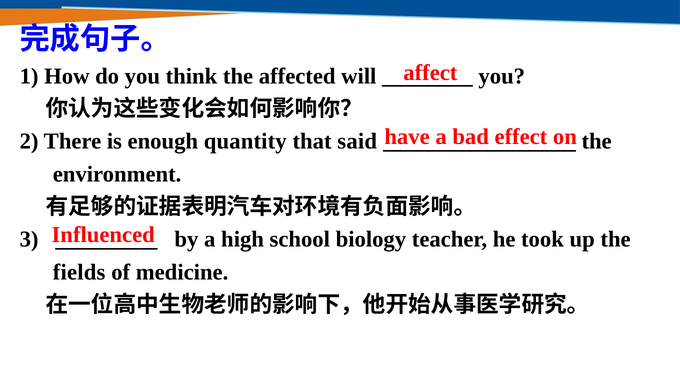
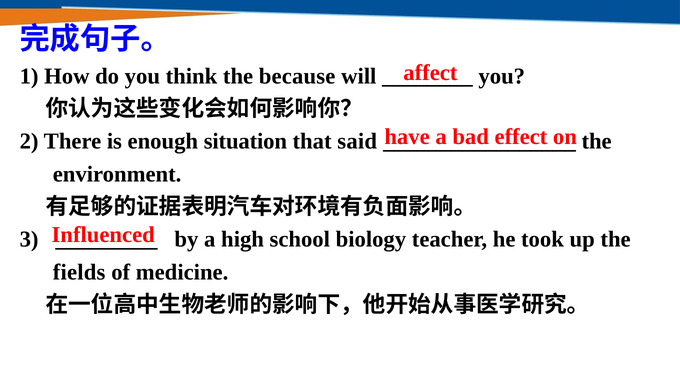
affected: affected -> because (297, 76)
quantity: quantity -> situation (245, 141)
